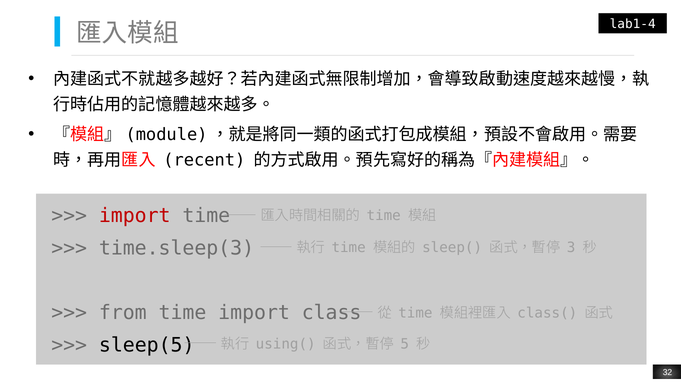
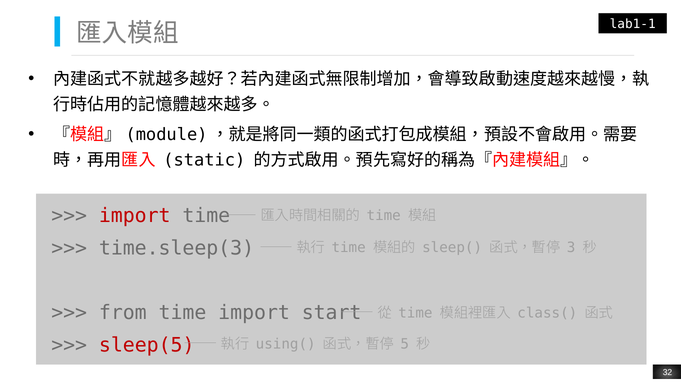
lab1-4: lab1-4 -> lab1-1 (633, 24)
recent: recent -> static (204, 160)
class: class -> start (332, 313)
sleep(5 colour: black -> red (147, 345)
